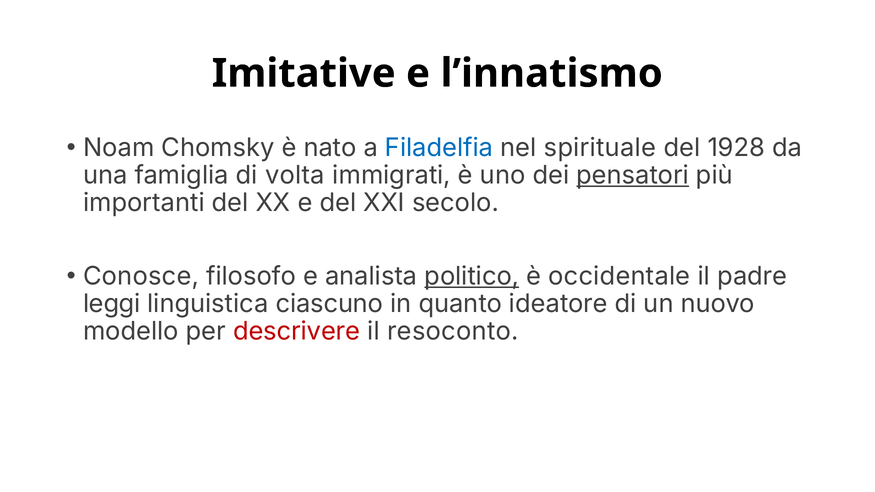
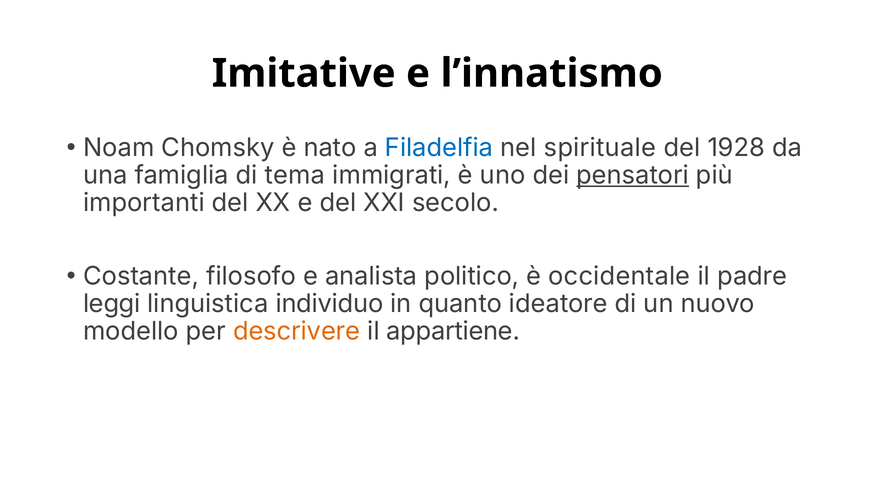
volta: volta -> tema (295, 176)
Conosce: Conosce -> Costante (141, 276)
politico underline: present -> none (472, 276)
ciascuno: ciascuno -> individuo (329, 304)
descrivere colour: red -> orange (297, 332)
resoconto: resoconto -> appartiene (453, 332)
